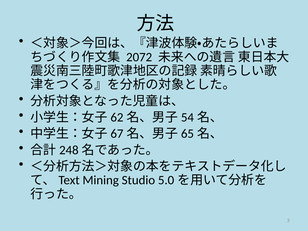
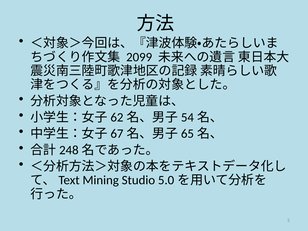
2072: 2072 -> 2099 (139, 57)
